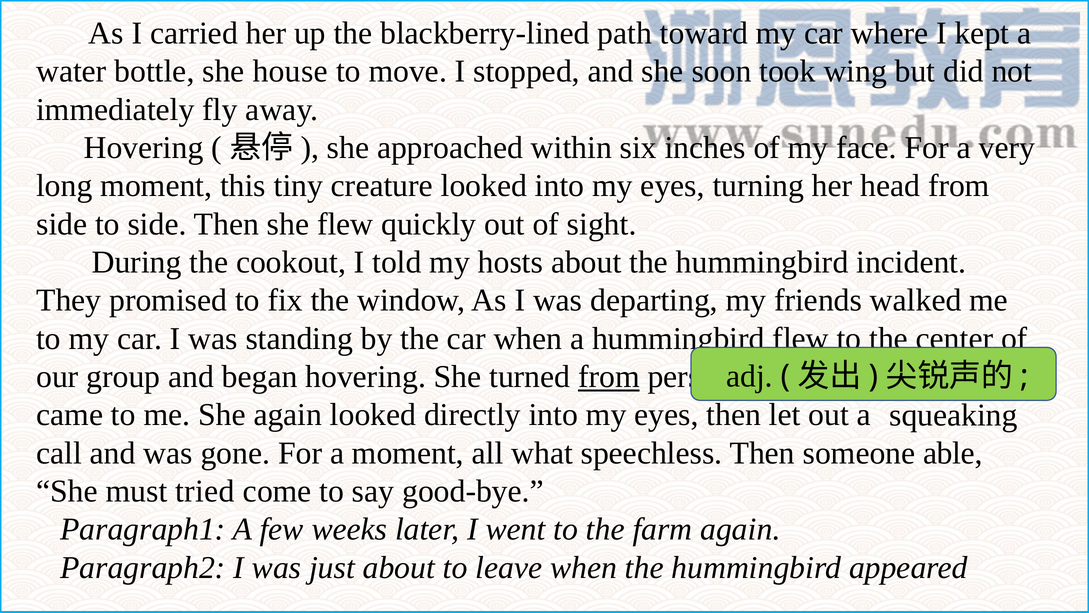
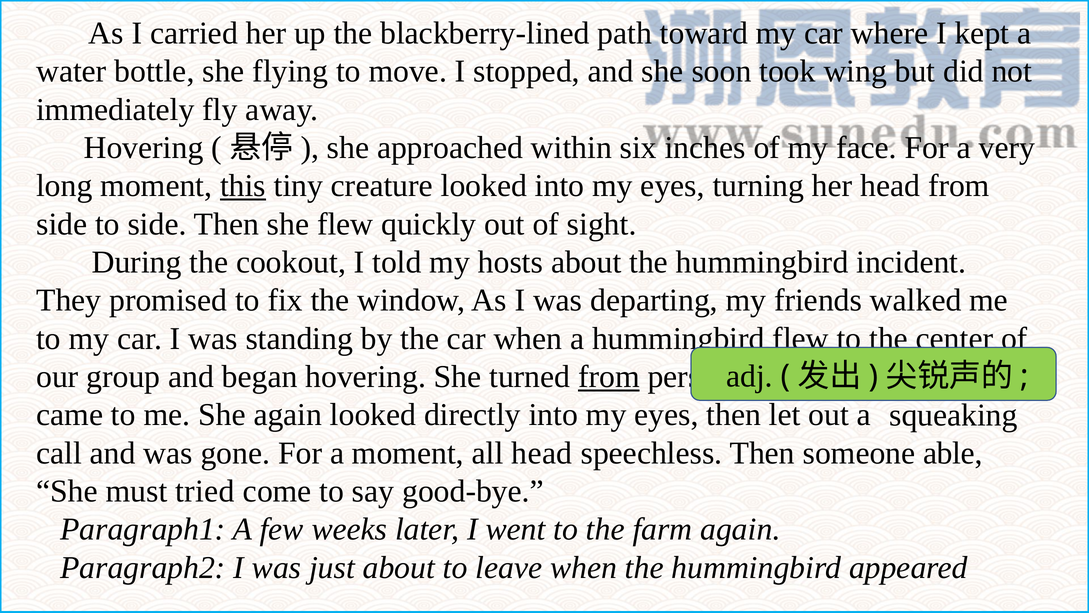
house: house -> flying (290, 71)
this underline: none -> present (243, 186)
all what: what -> head (542, 453)
